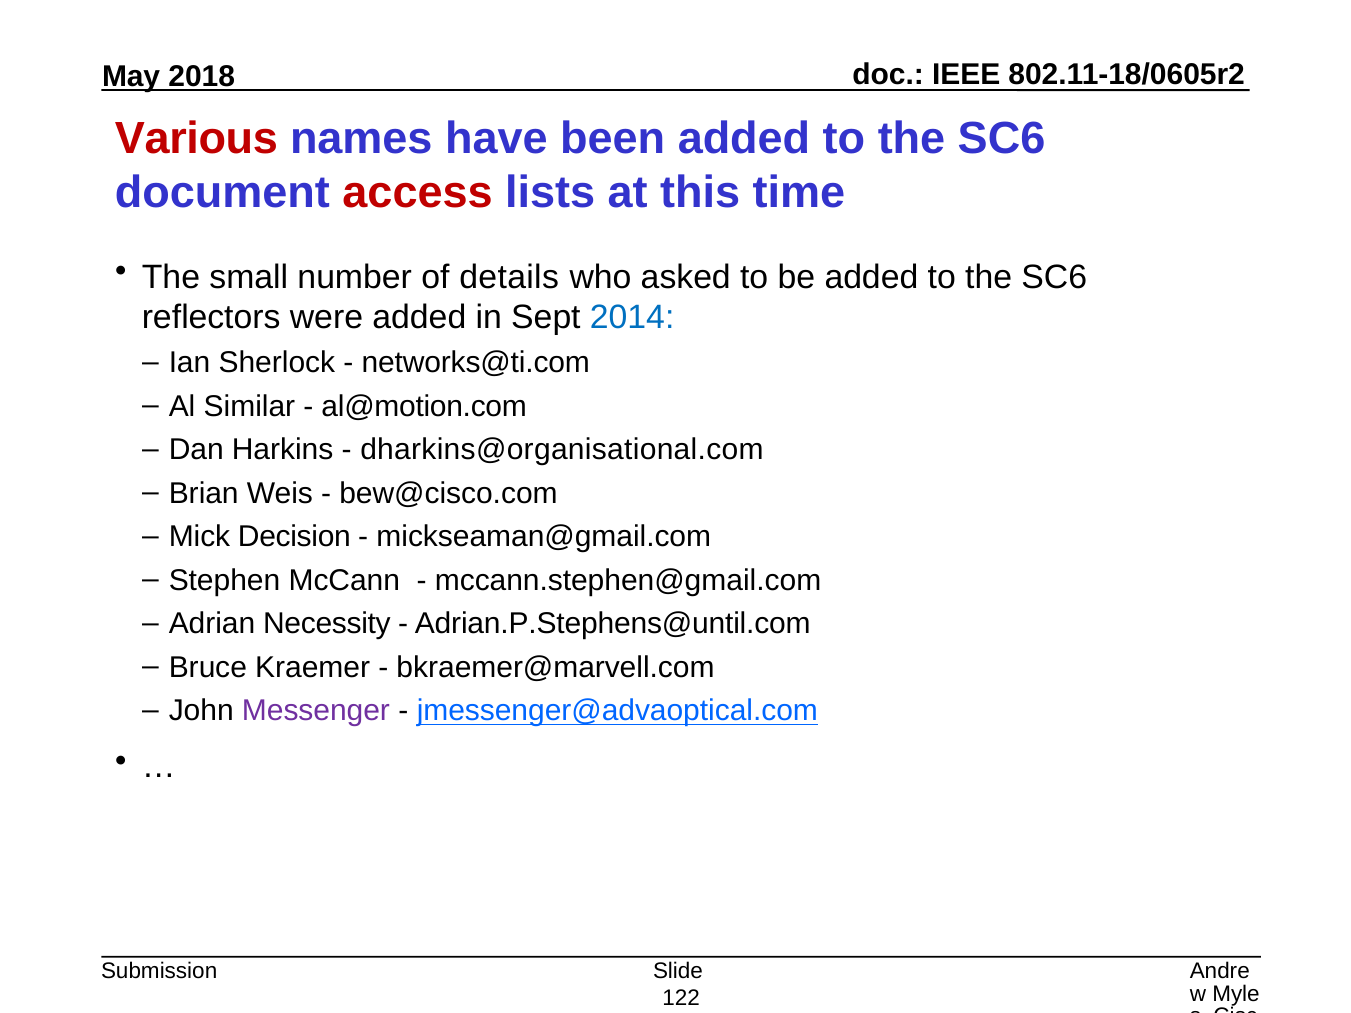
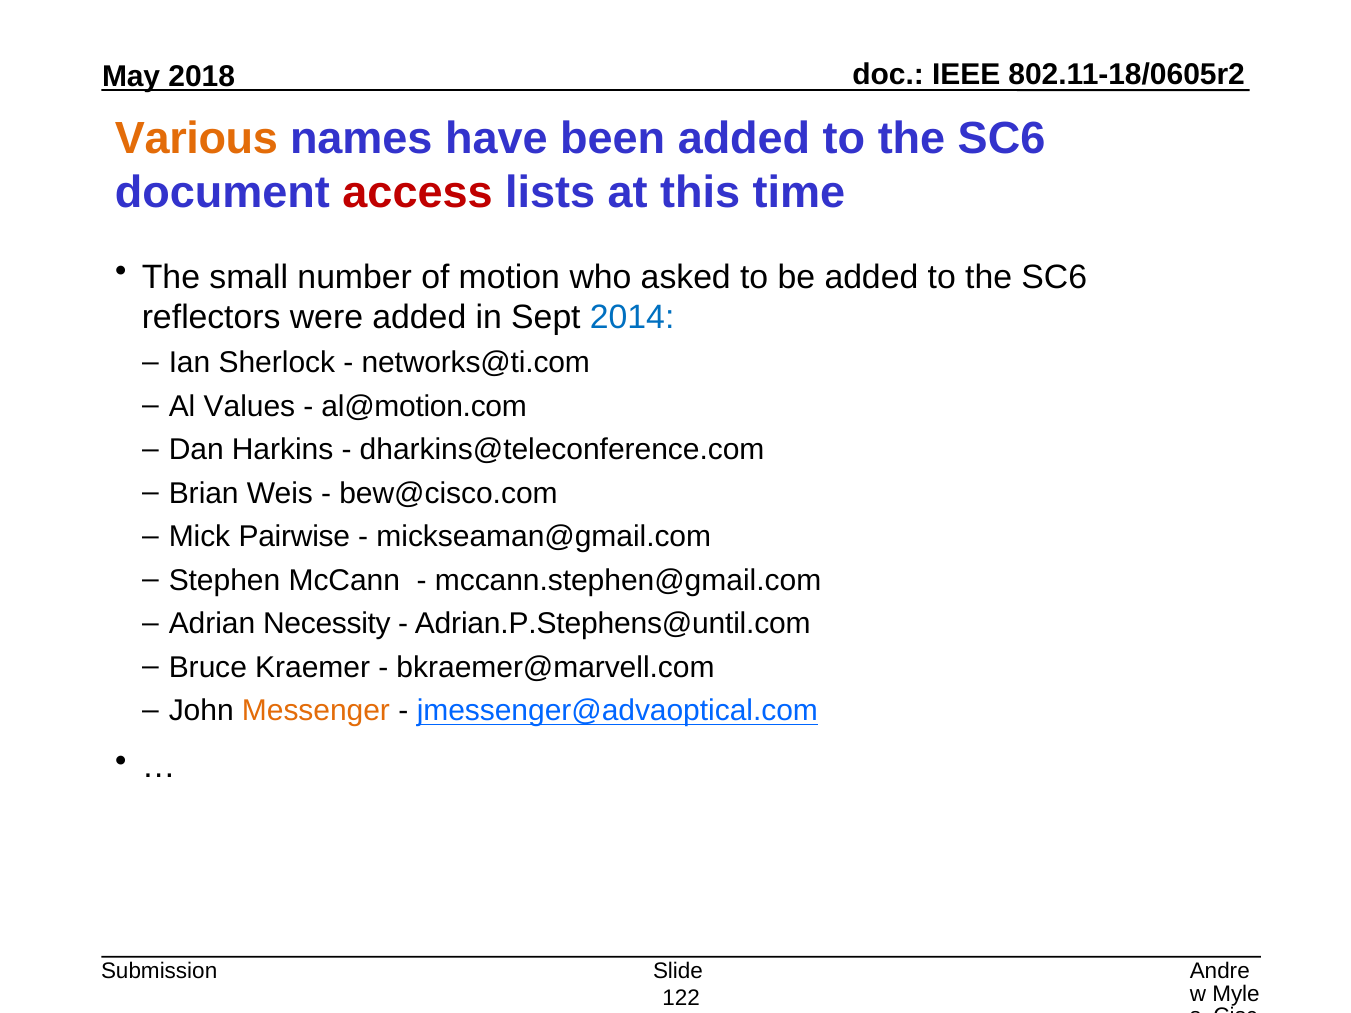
Various colour: red -> orange (196, 138)
details: details -> motion (509, 277)
Similar: Similar -> Values (249, 407)
dharkins@organisational.com: dharkins@organisational.com -> dharkins@teleconference.com (562, 450)
Decision: Decision -> Pairwise (294, 537)
Messenger colour: purple -> orange (316, 711)
